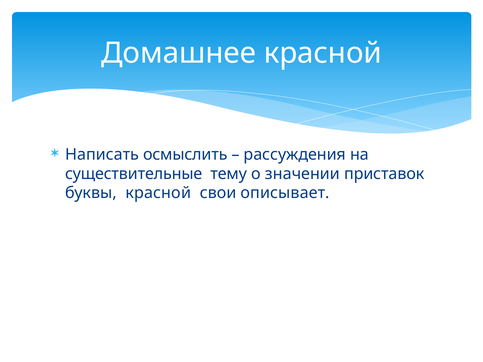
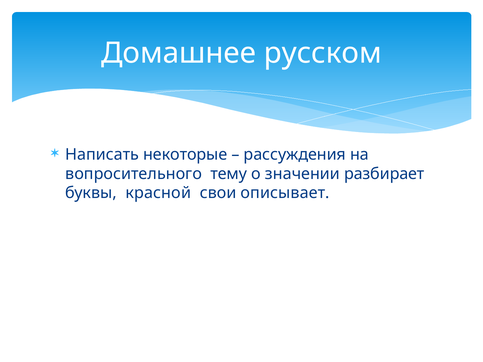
Домашнее красной: красной -> русском (323, 53)
осмыслить: осмыслить -> некоторые (185, 154)
существительные: существительные -> вопросительного (134, 174)
приставок: приставок -> разбирает (384, 174)
